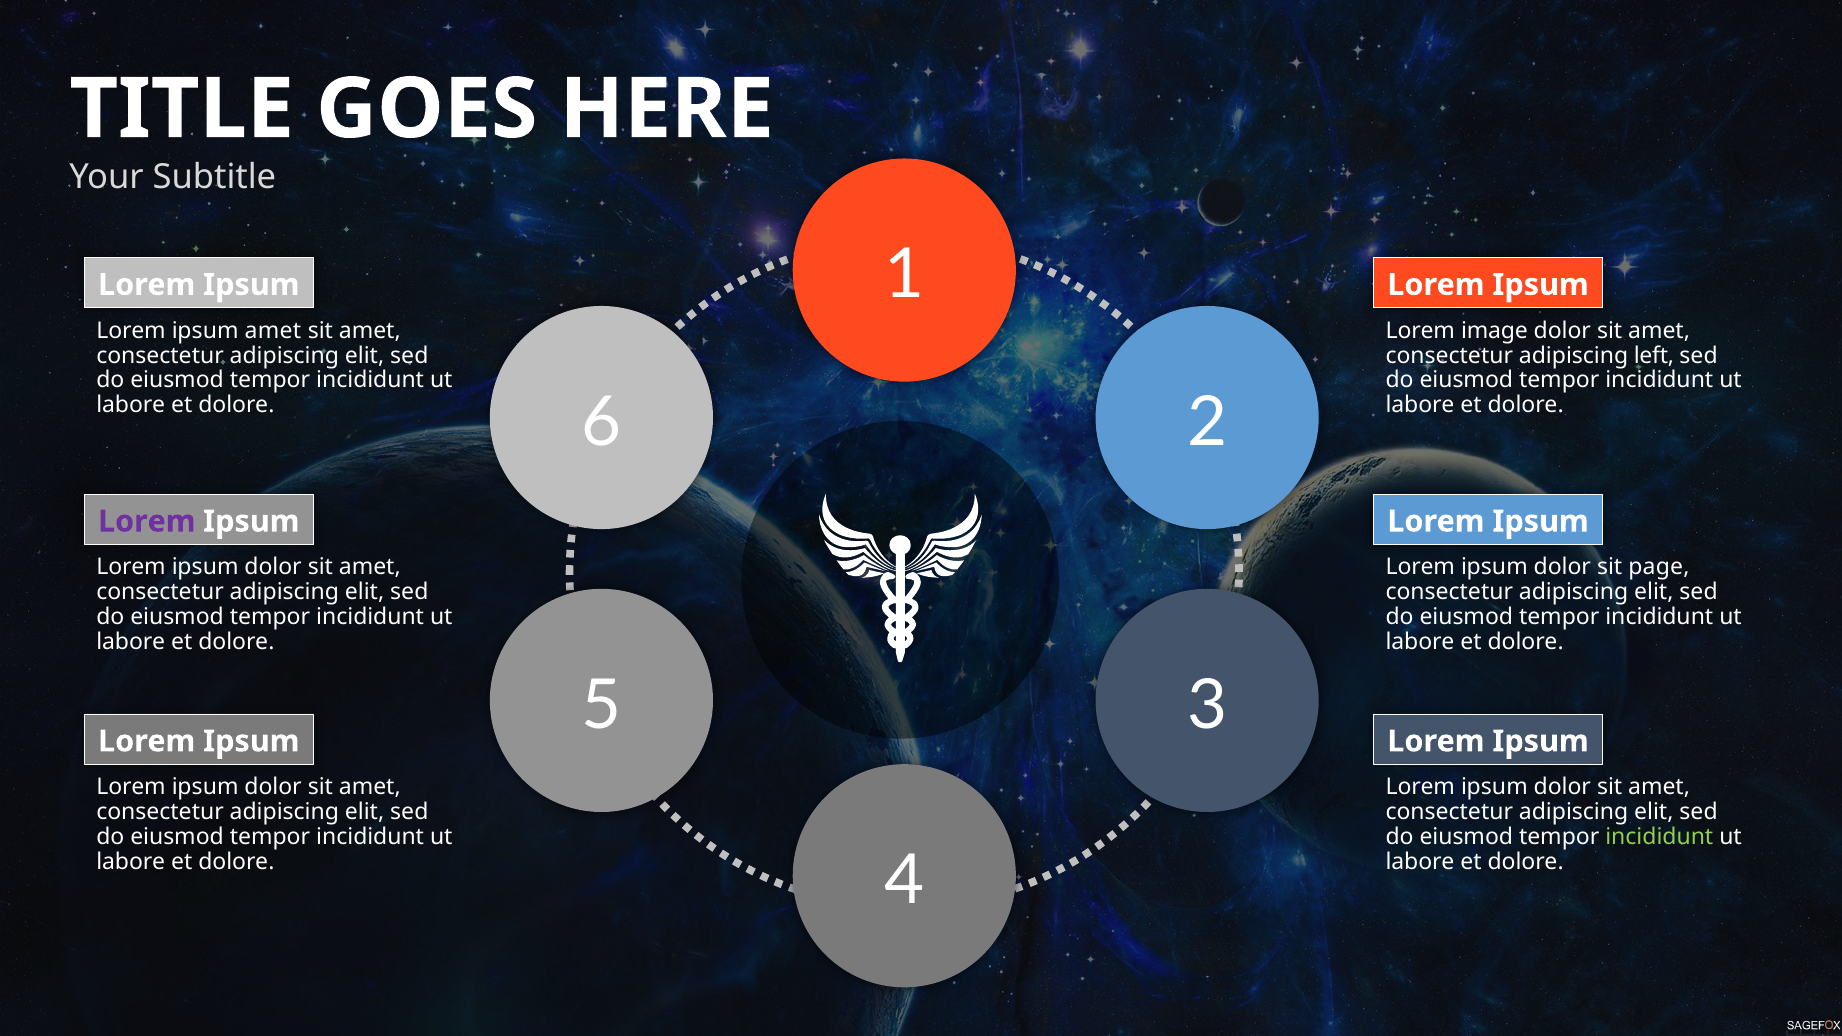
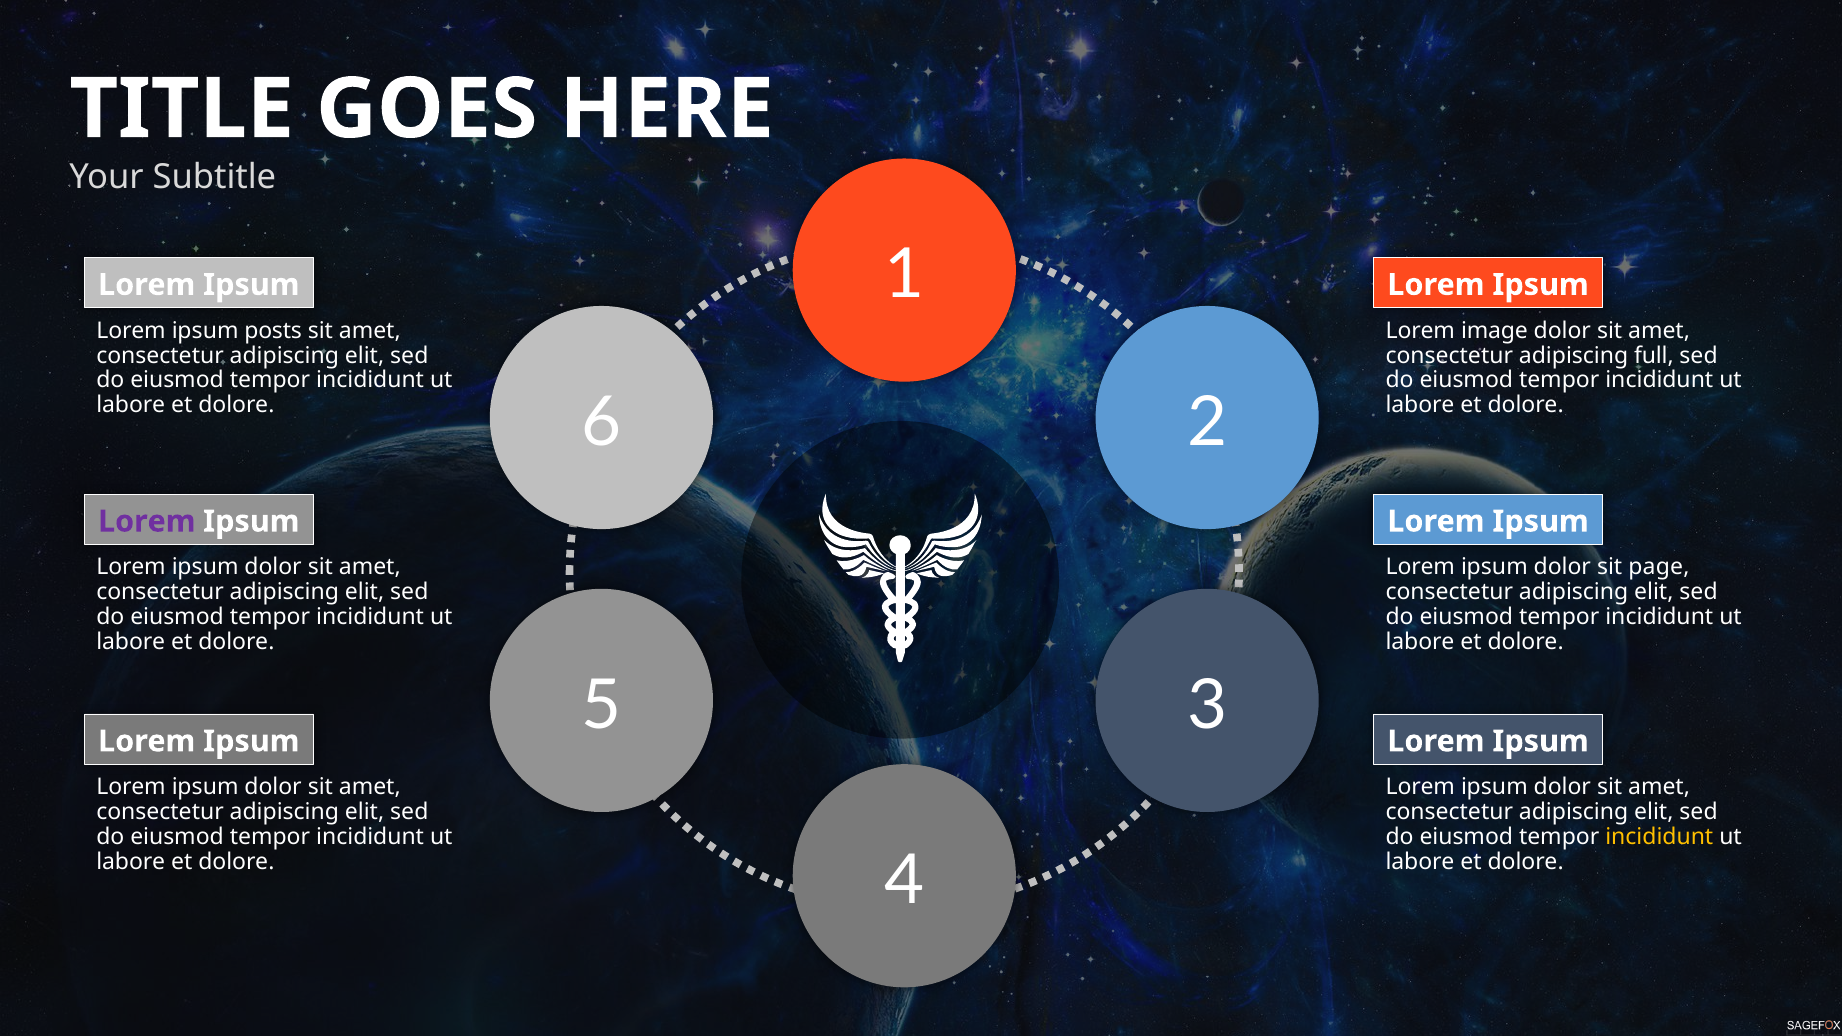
ipsum amet: amet -> posts (273, 331)
left: left -> full (1654, 355)
incididunt colour: light green -> yellow (1659, 837)
